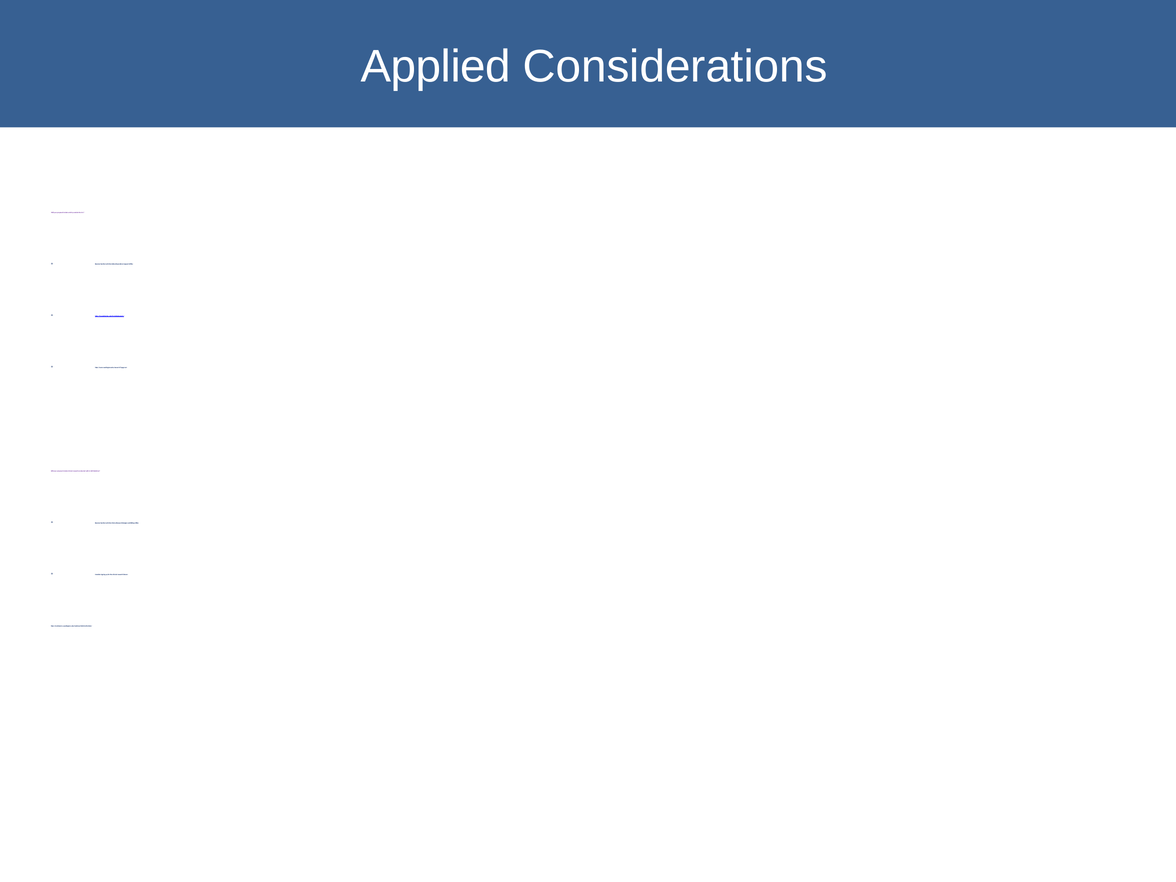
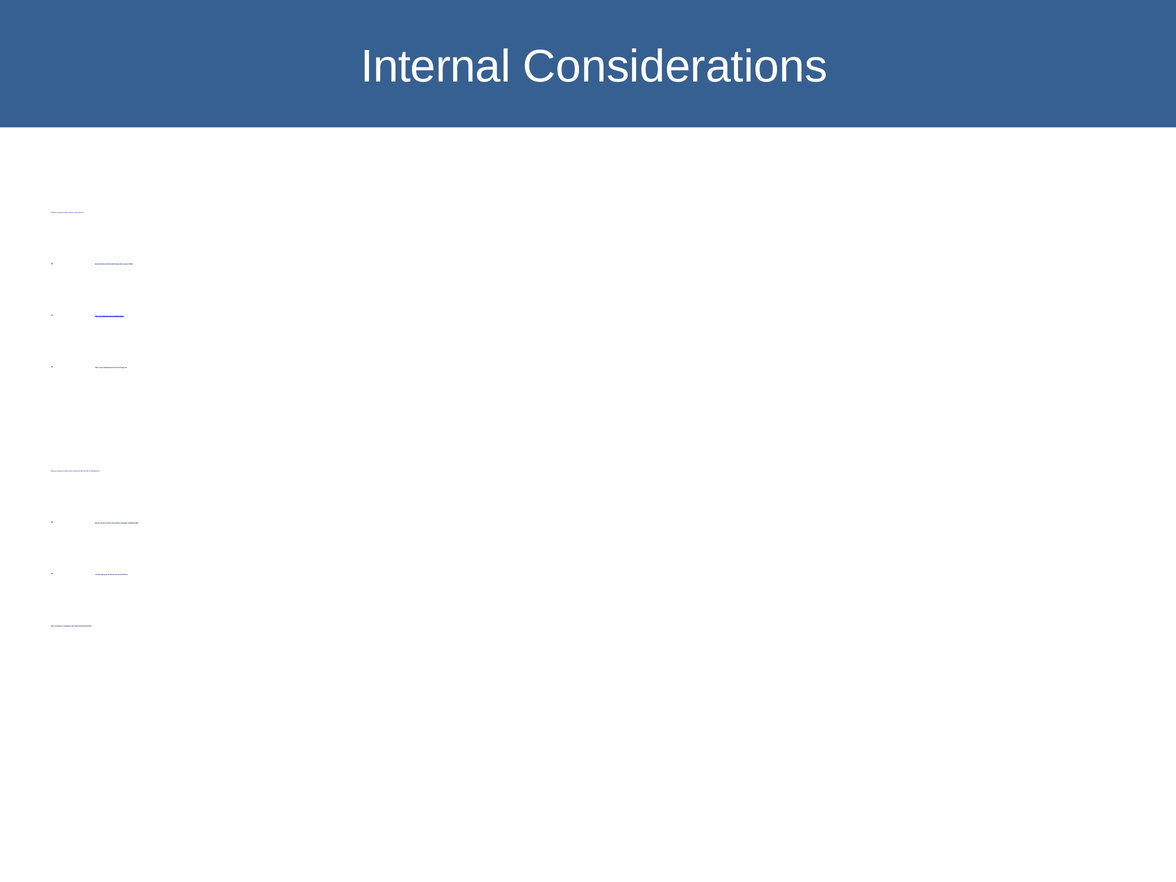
Applied: Applied -> Internal (436, 67)
